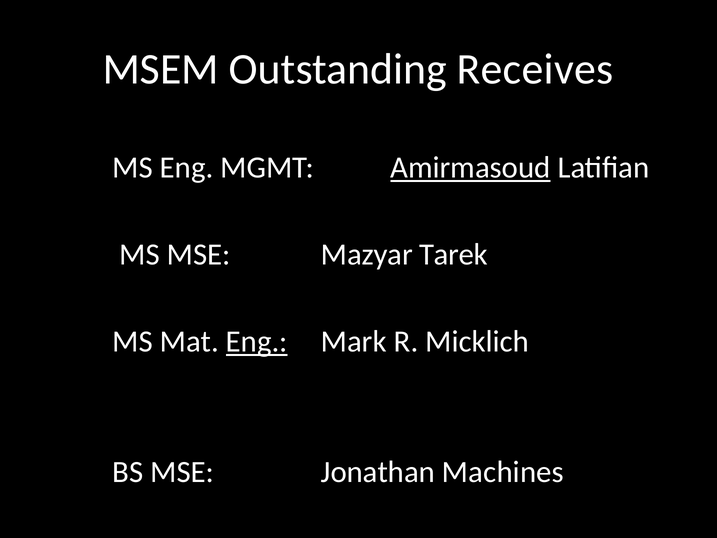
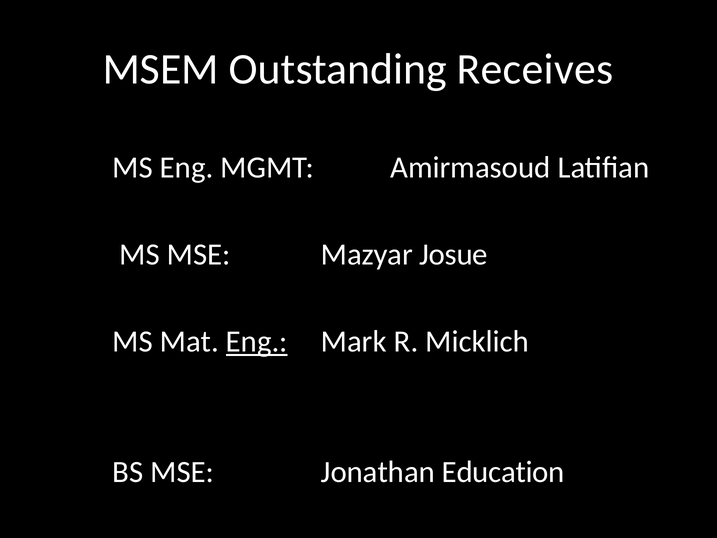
Amirmasoud underline: present -> none (470, 168)
Tarek: Tarek -> Josue (454, 255)
Machines: Machines -> Education (503, 472)
